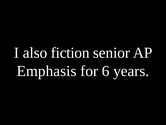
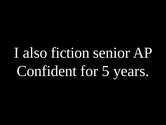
Emphasis: Emphasis -> Confident (47, 71)
6: 6 -> 5 (106, 71)
